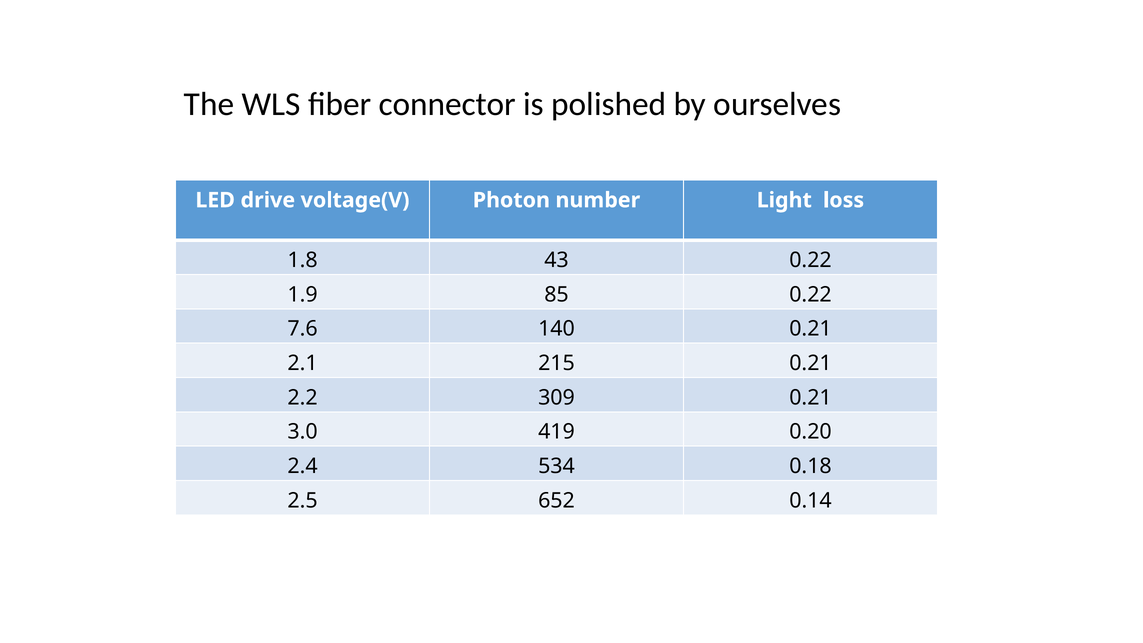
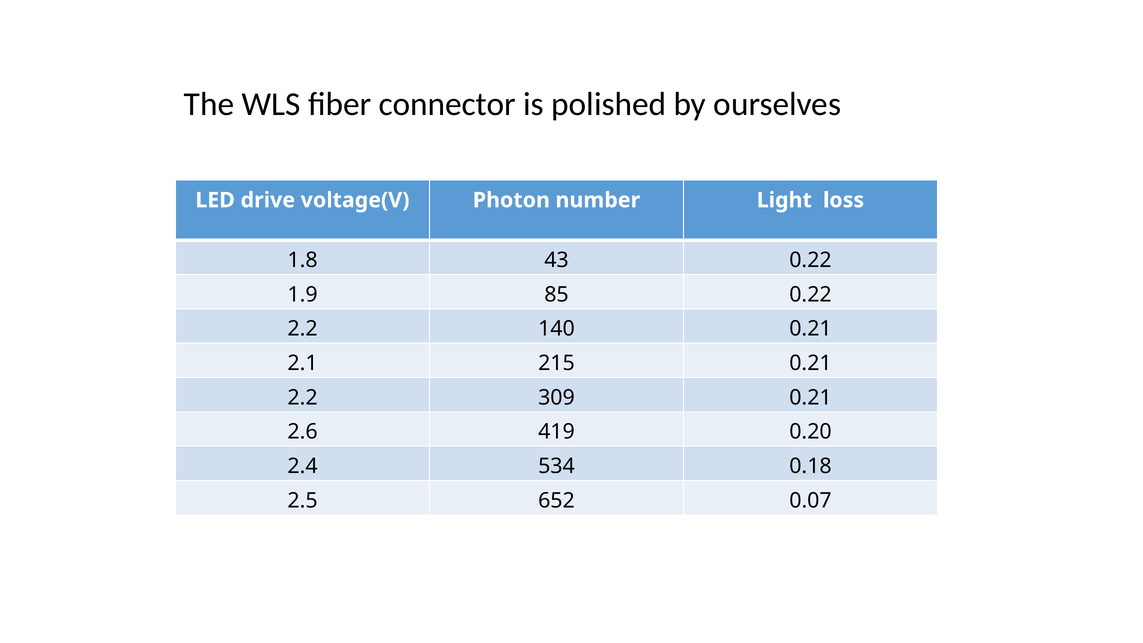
7.6: 7.6 -> 2.2 (303, 329)
3.0: 3.0 -> 2.6 (303, 432)
0.14: 0.14 -> 0.07 (811, 500)
